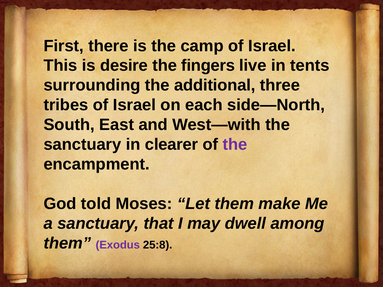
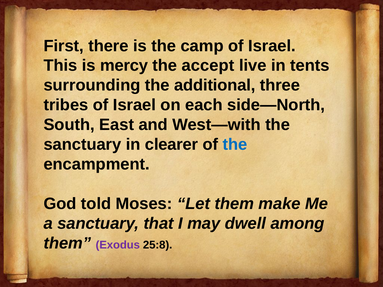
desire: desire -> mercy (124, 66)
fingers: fingers -> accept (208, 66)
the colour: purple -> blue (235, 145)
